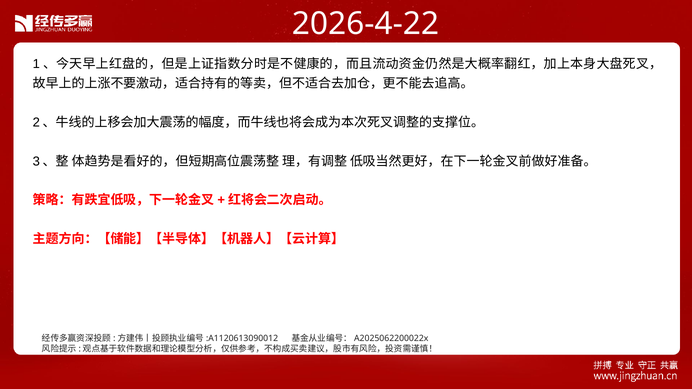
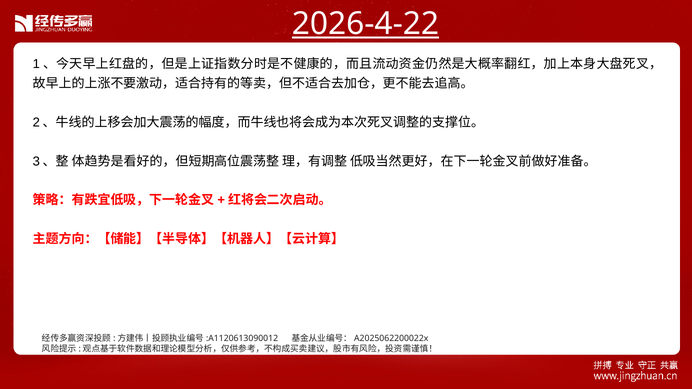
2026-4-22 underline: none -> present (365, 24)
